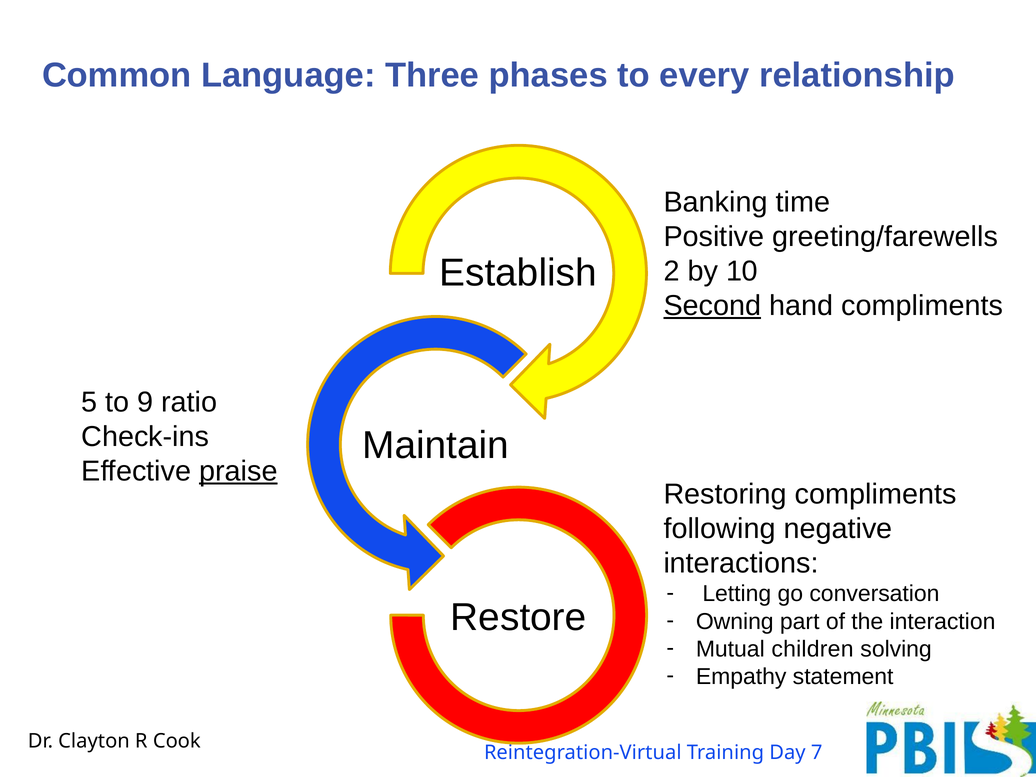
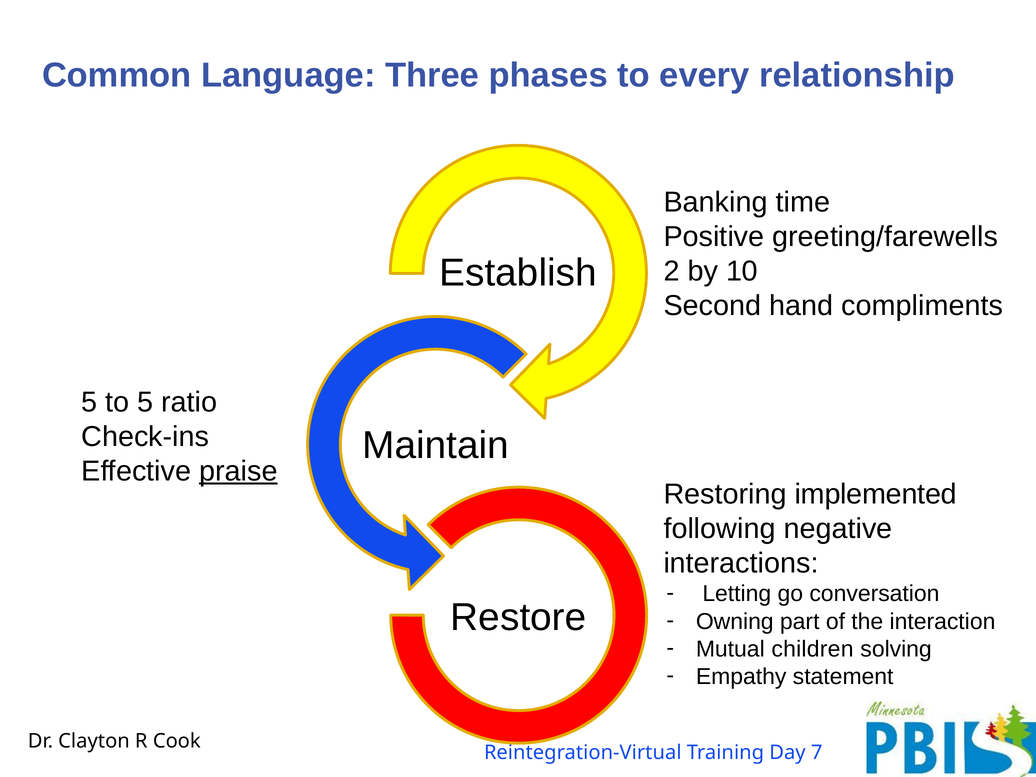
Second underline: present -> none (712, 306)
to 9: 9 -> 5 (145, 402)
Restoring compliments: compliments -> implemented (876, 494)
